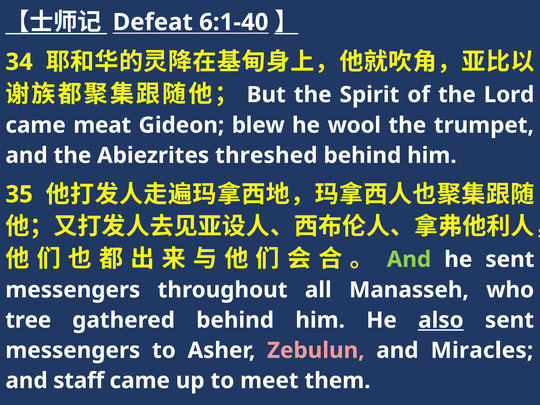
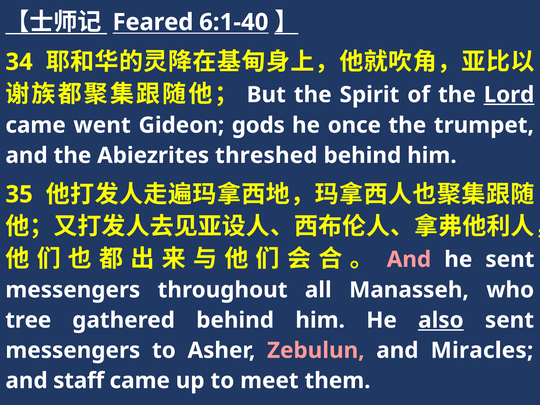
Defeat: Defeat -> Feared (153, 22)
Lord underline: none -> present (509, 95)
meat: meat -> went (102, 125)
blew: blew -> gods (258, 125)
wool: wool -> once (354, 125)
And colour: light green -> pink (409, 259)
